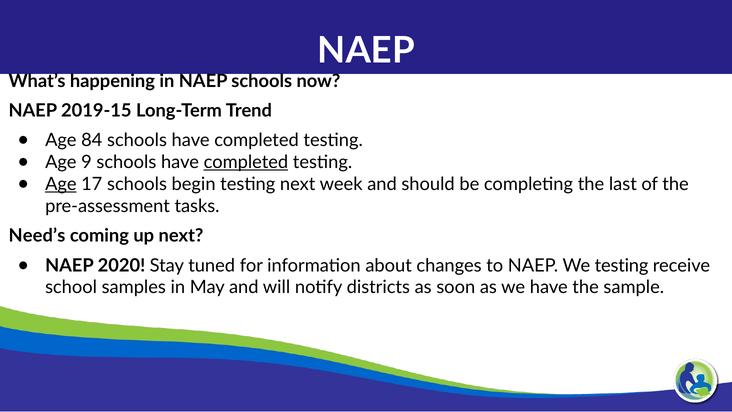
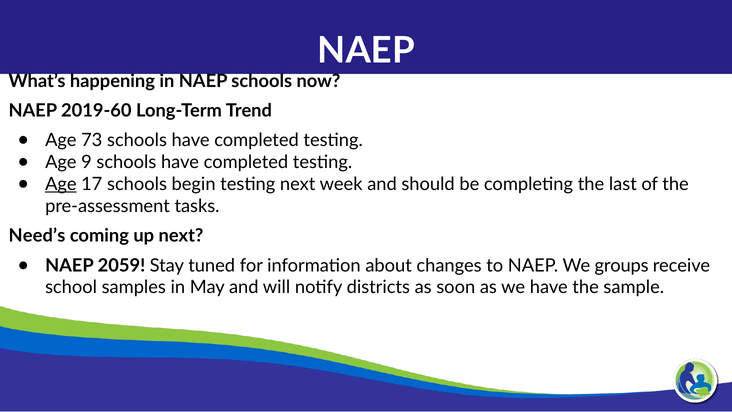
2019-15: 2019-15 -> 2019-60 (96, 111)
84: 84 -> 73 (92, 140)
completed underline: present -> none (246, 162)
2020: 2020 -> 2059 (121, 265)
We testing: testing -> groups (622, 265)
